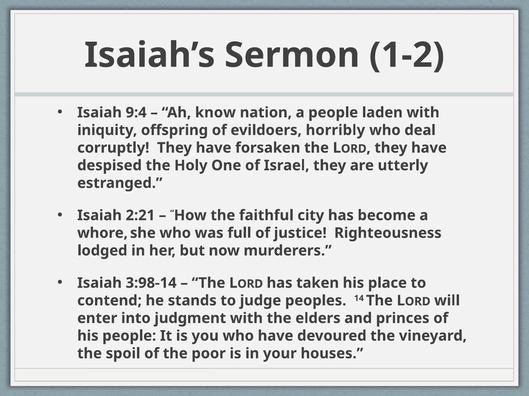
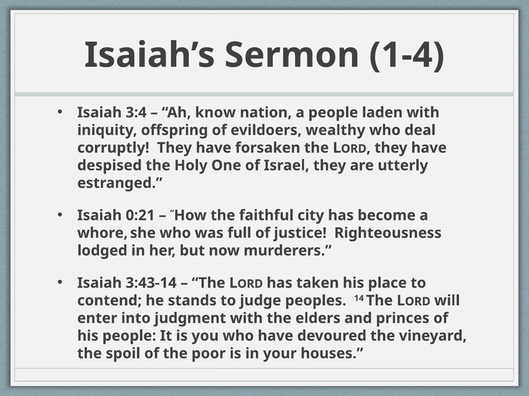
1-2: 1-2 -> 1-4 (407, 55)
9:4: 9:4 -> 3:4 (136, 113)
horribly: horribly -> wealthy (335, 130)
2:21: 2:21 -> 0:21 (140, 216)
3:98-14: 3:98-14 -> 3:43-14 (151, 283)
